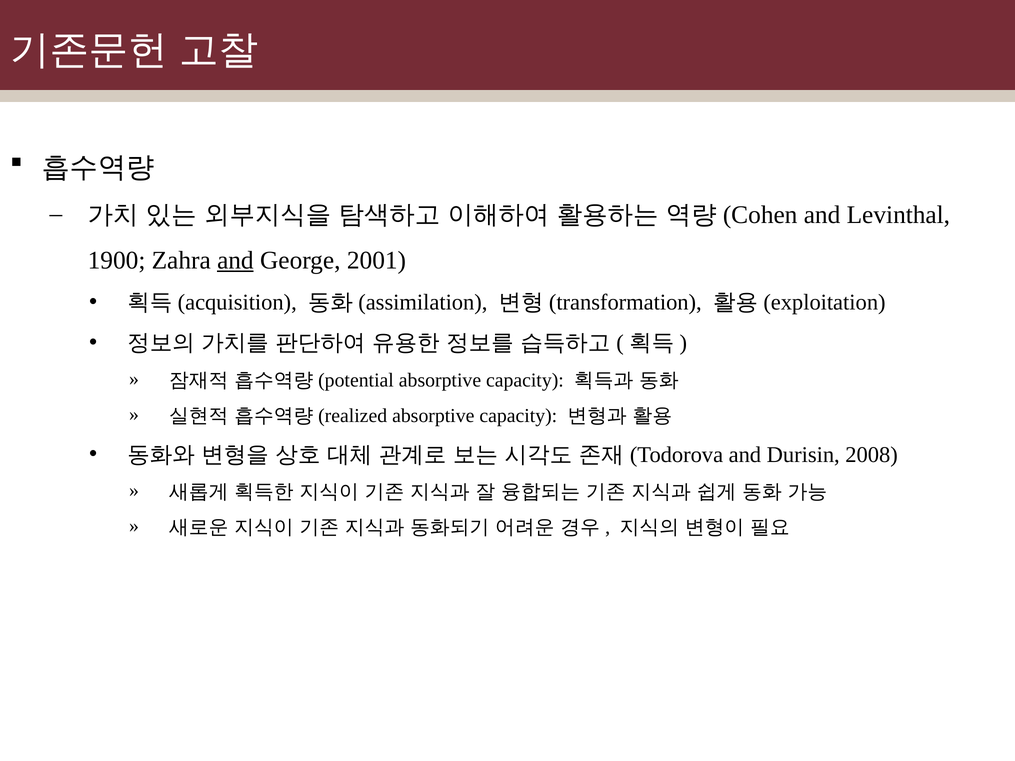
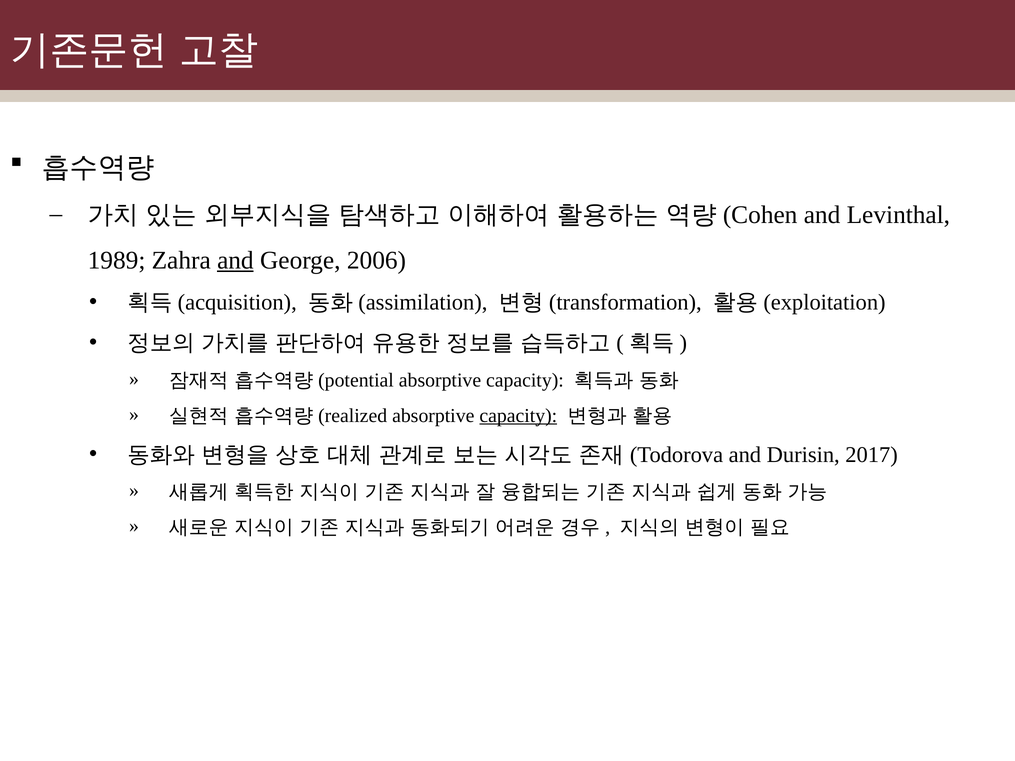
1900: 1900 -> 1989 (117, 261)
2001: 2001 -> 2006 (376, 261)
capacity underline: none -> present (518, 416)
2008: 2008 -> 2017 (872, 455)
